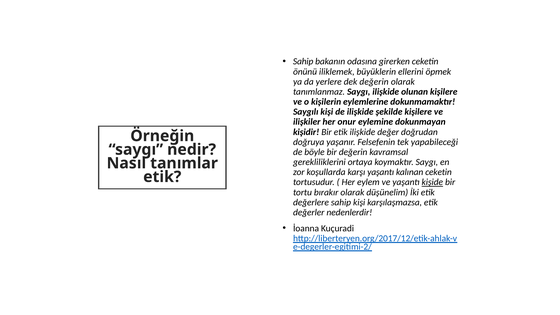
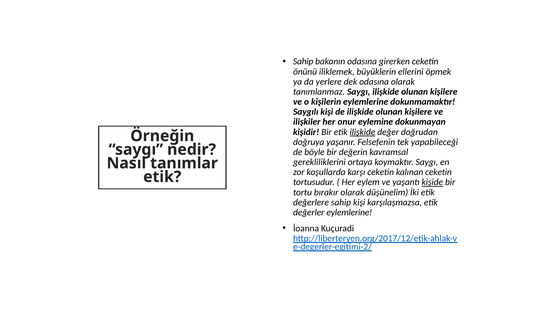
dek değerin: değerin -> odasına (374, 82)
de ilişkide şekilde: şekilde -> olunan (389, 112)
ilişkide underline: none -> present (362, 132)
karşı yaşantı: yaşantı -> ceketin (381, 172)
değerler nedenlerdir: nedenlerdir -> eylemlerine (349, 212)
